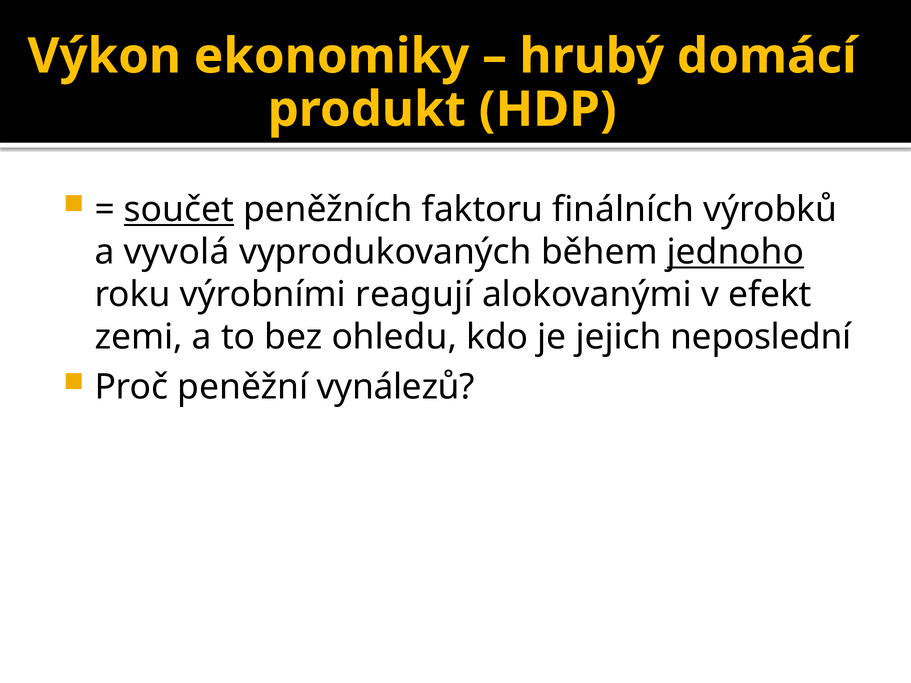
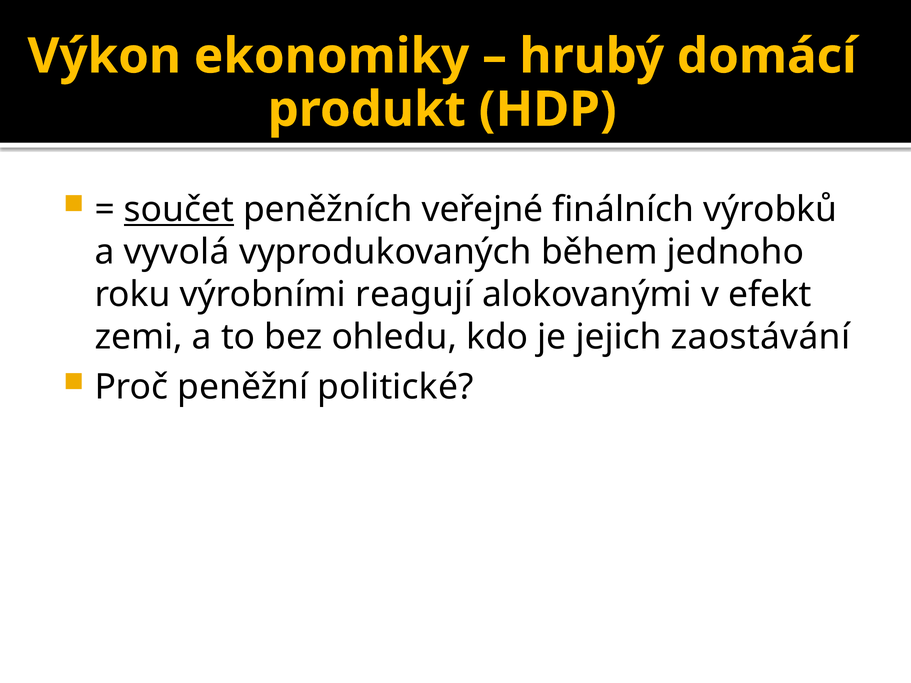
faktoru: faktoru -> veřejné (483, 210)
jednoho underline: present -> none (735, 252)
neposlední: neposlední -> zaostávání (761, 337)
vynálezů: vynálezů -> politické (395, 387)
